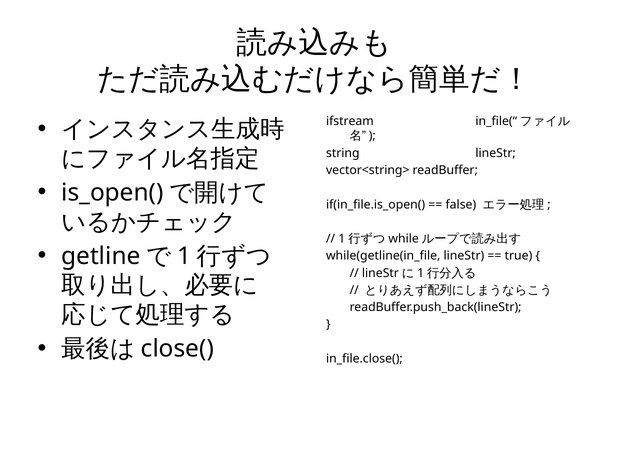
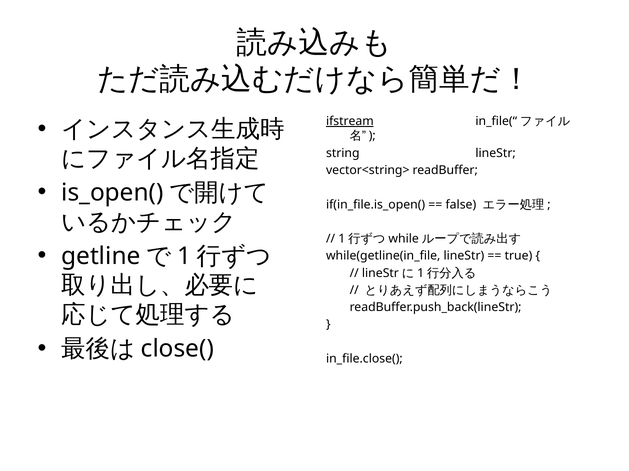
ifstream underline: none -> present (350, 121)
